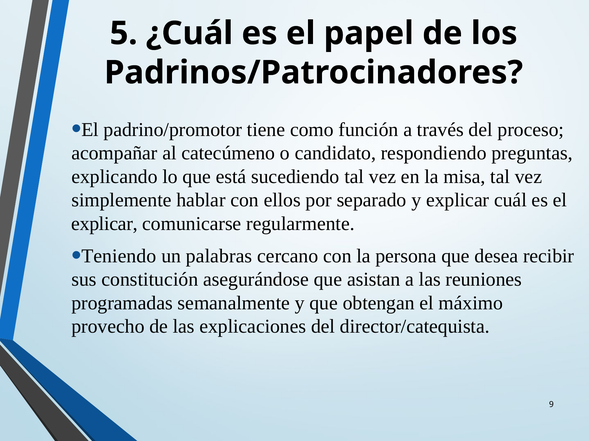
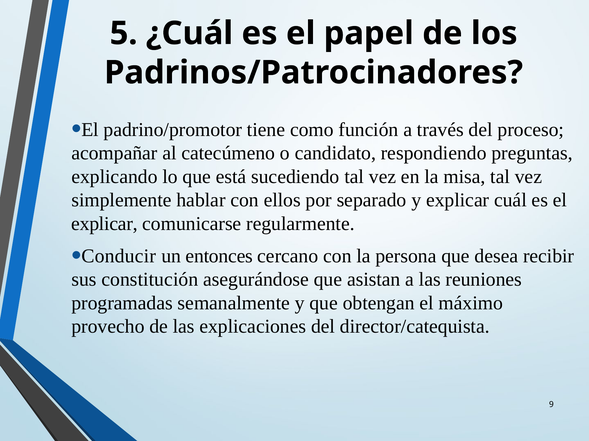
Teniendo: Teniendo -> Conducir (119, 256)
palabras: palabras -> entonces (219, 256)
